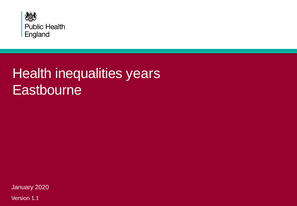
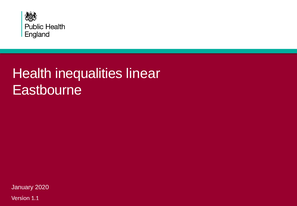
years: years -> linear (143, 73)
